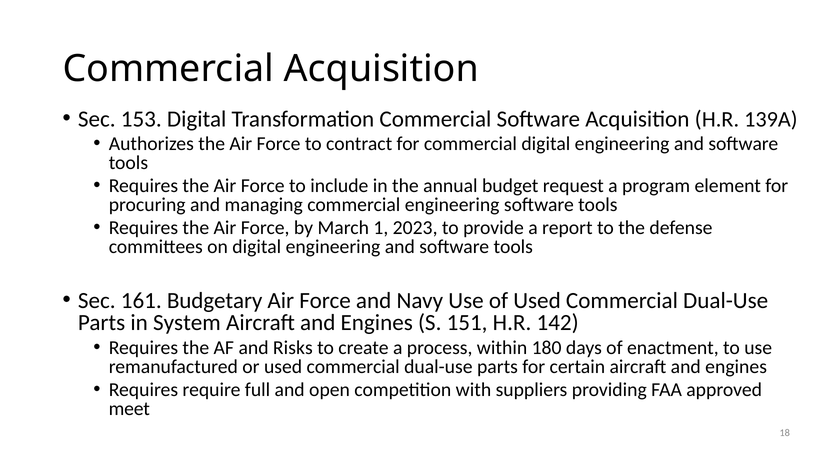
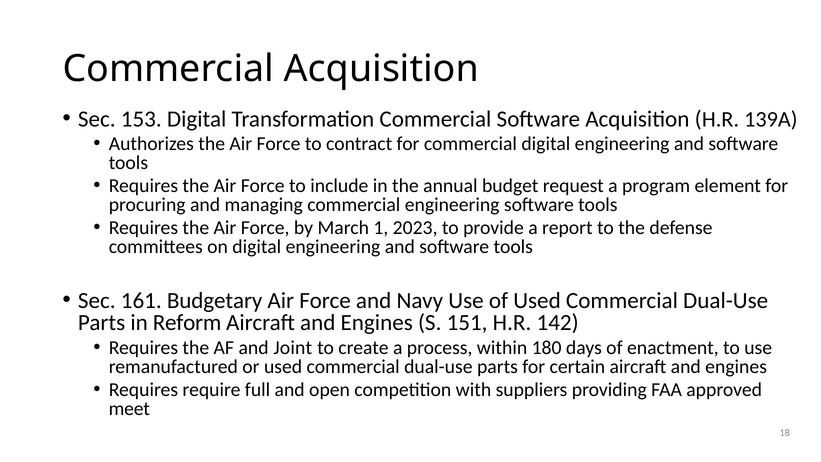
System: System -> Reform (187, 323)
Risks: Risks -> Joint (293, 347)
